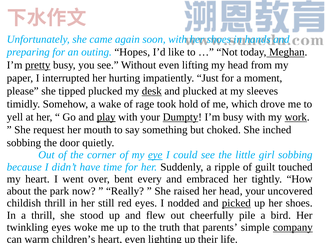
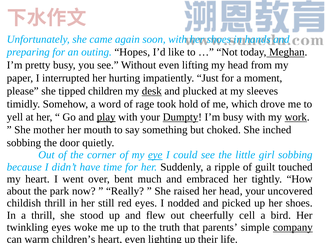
pretty underline: present -> none (38, 65)
tipped plucked: plucked -> children (105, 91)
wake: wake -> word (110, 104)
request: request -> mother (49, 130)
every: every -> much (150, 180)
picked underline: present -> none (236, 204)
pile: pile -> cell (247, 216)
